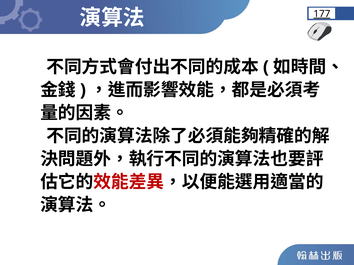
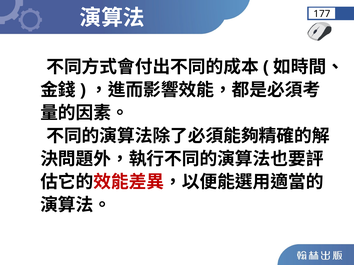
177 underline: present -> none (322, 14)
